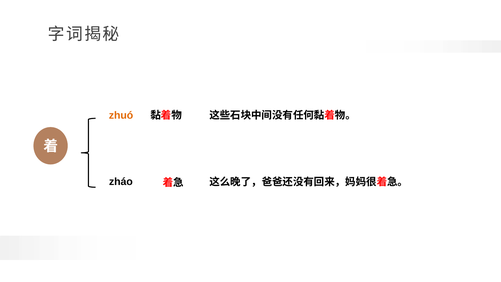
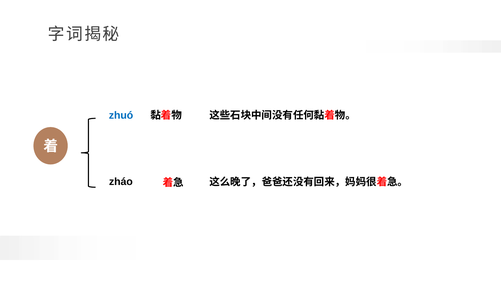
zhuó colour: orange -> blue (121, 115)
